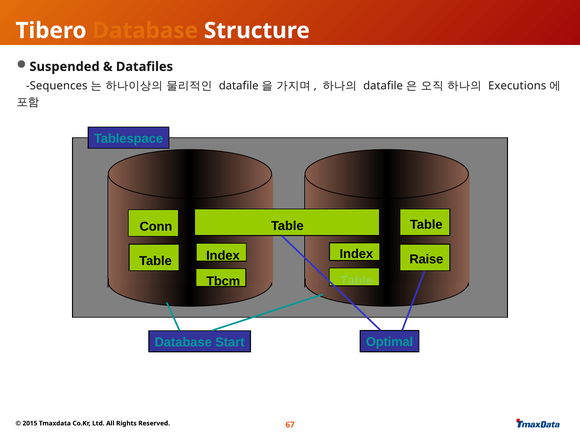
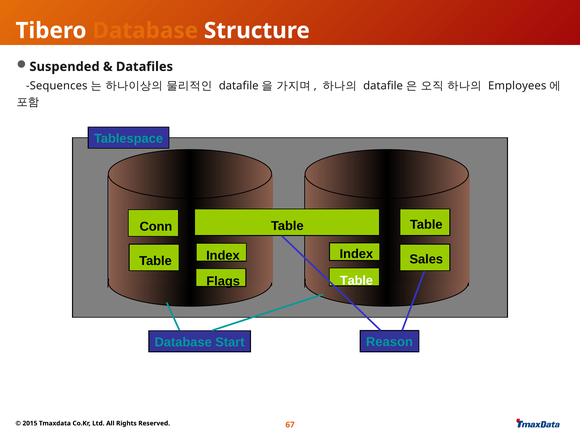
Executions: Executions -> Employees (517, 86)
Raise: Raise -> Sales (426, 259)
Table colour: light green -> white (356, 281)
Tbcm: Tbcm -> Flags (223, 281)
Optimal: Optimal -> Reason (389, 342)
